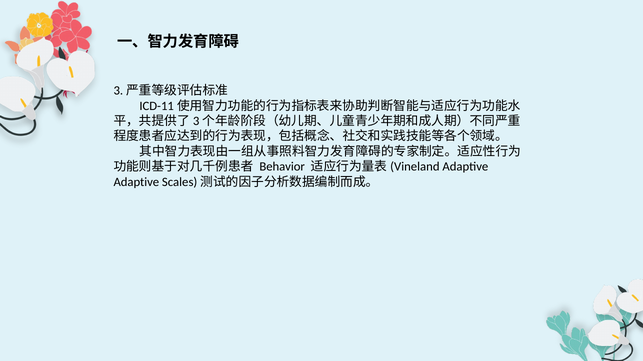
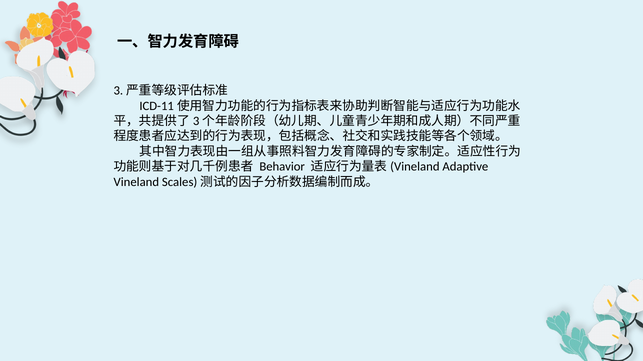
Adaptive: Adaptive -> Vineland (136, 182)
